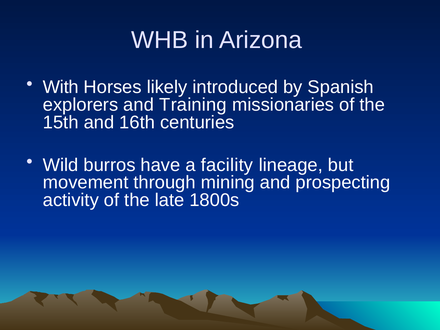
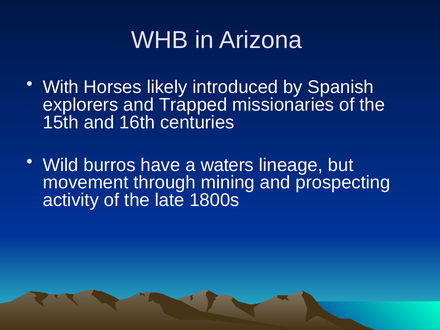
Training: Training -> Trapped (193, 105)
facility: facility -> waters (227, 165)
